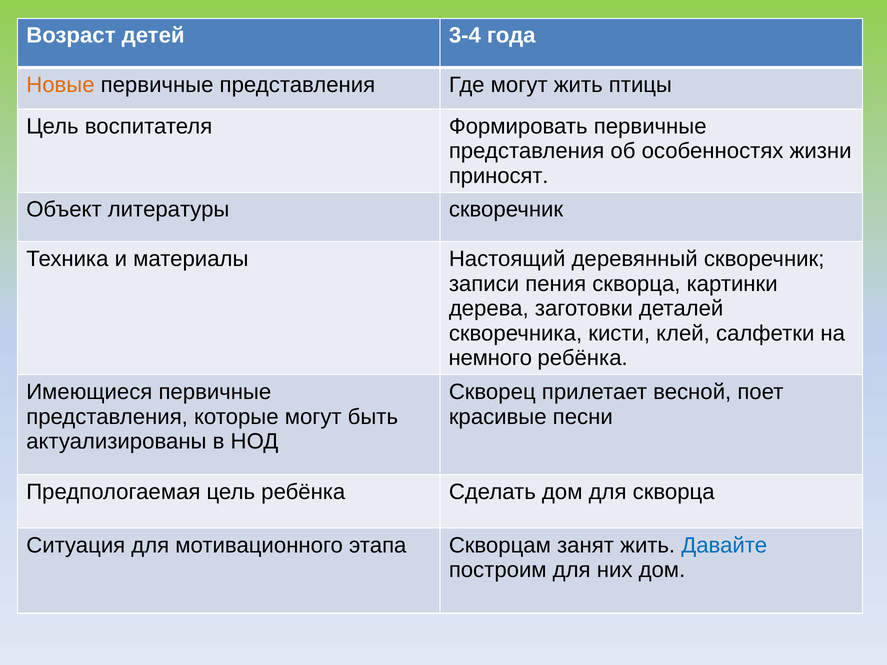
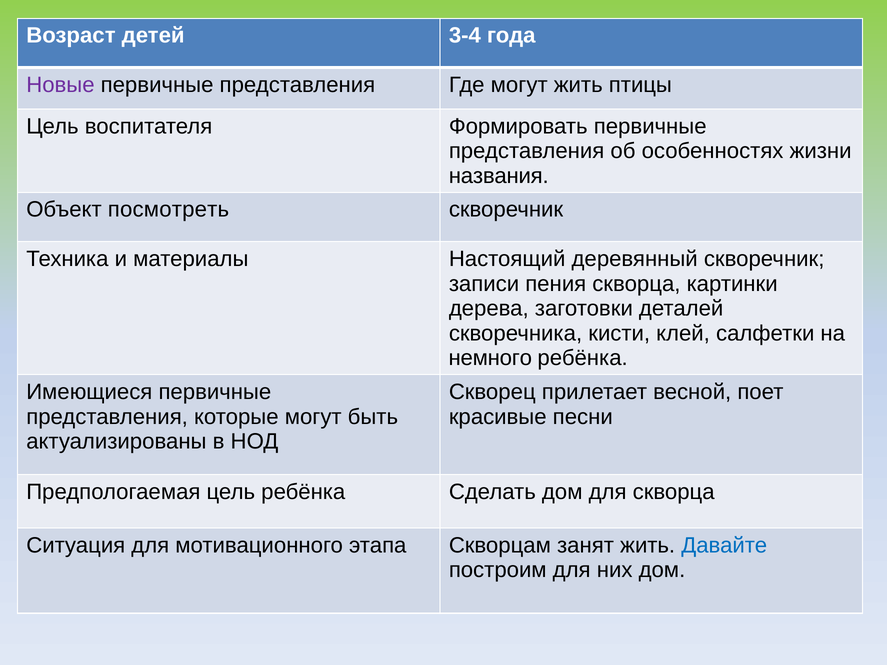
Новые colour: orange -> purple (60, 85)
приносят: приносят -> названия (499, 176)
литературы: литературы -> посмотреть (168, 210)
